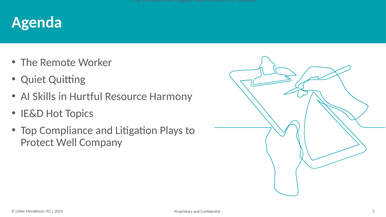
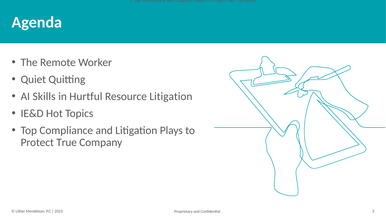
Resource Harmony: Harmony -> Litigation (171, 96)
Well: Well -> True (67, 143)
